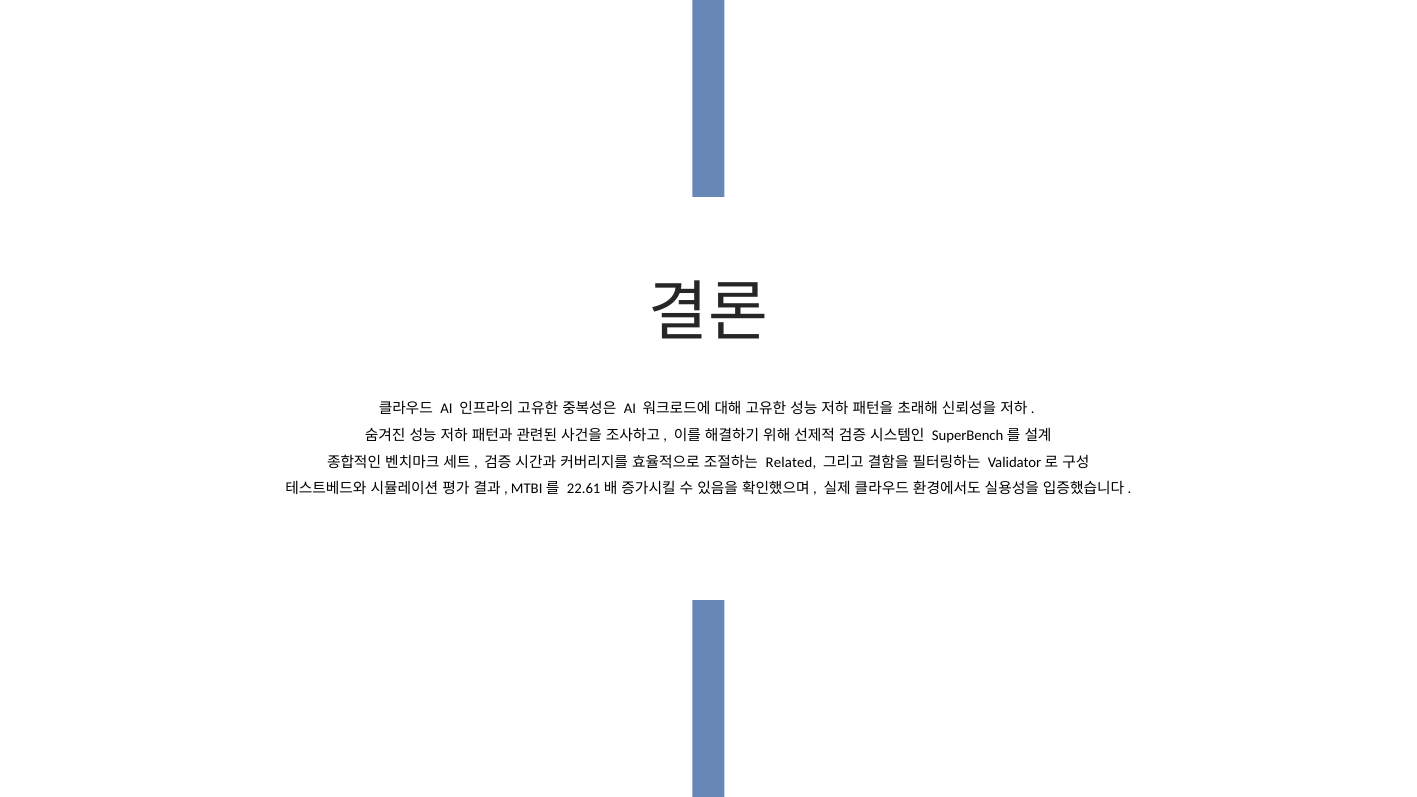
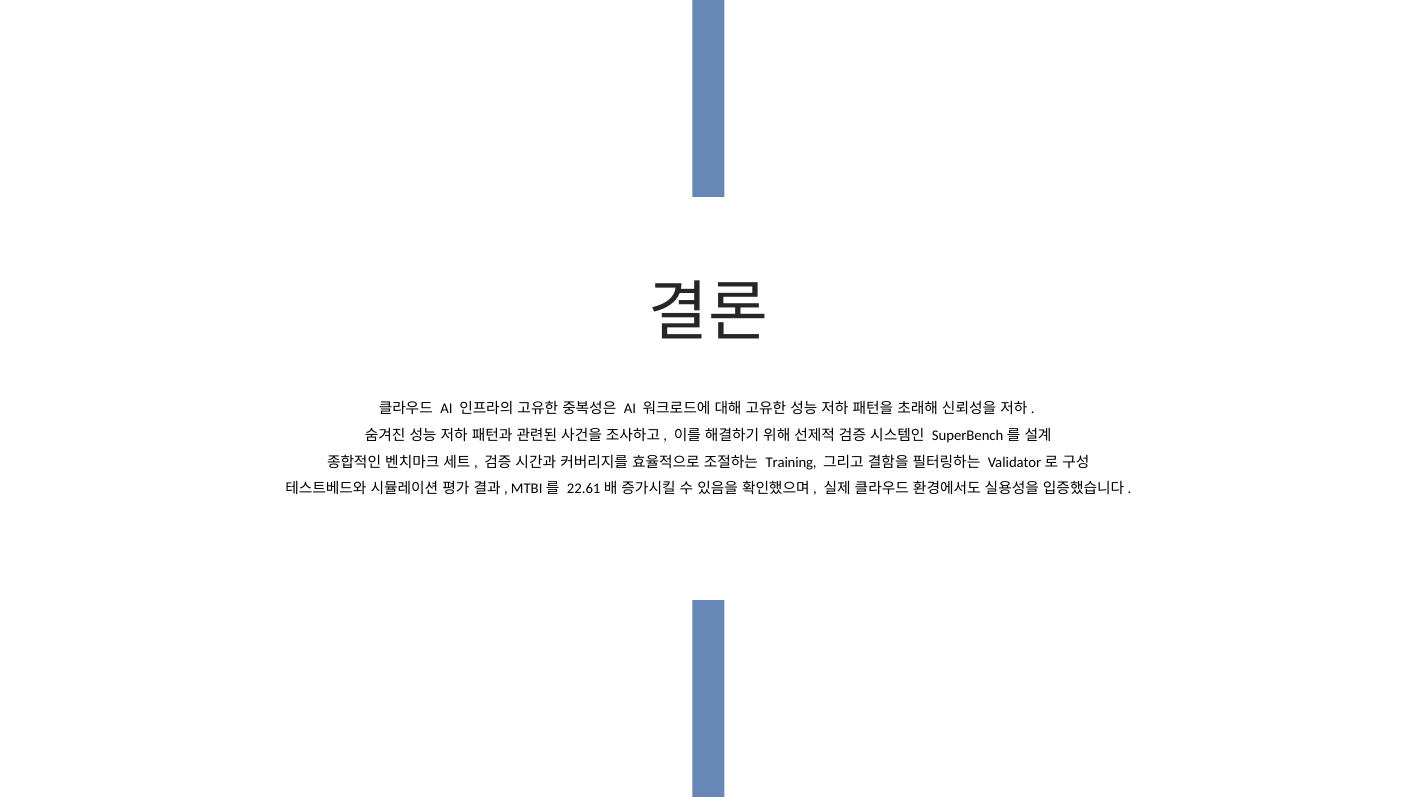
Related: Related -> Training (791, 462)
